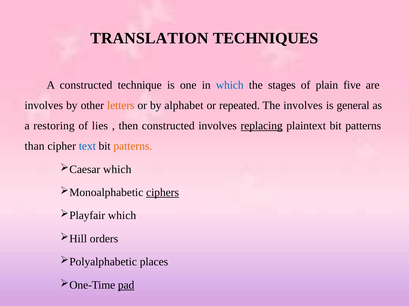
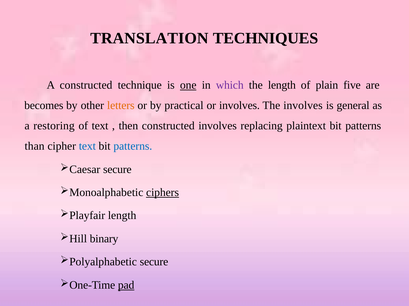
one underline: none -> present (188, 85)
which colour: blue -> purple (230, 85)
the stages: stages -> length (282, 85)
involves: involves -> becomes (44, 106)
alphabet: alphabet -> practical (184, 106)
or repeated: repeated -> involves (239, 106)
of lies: lies -> text (100, 126)
replacing underline: present -> none (262, 126)
patterns colour: orange -> blue (133, 147)
which: which -> secure (117, 170)
which: which -> length (122, 216)
orders: orders -> binary (104, 239)
places: places -> secure (154, 262)
